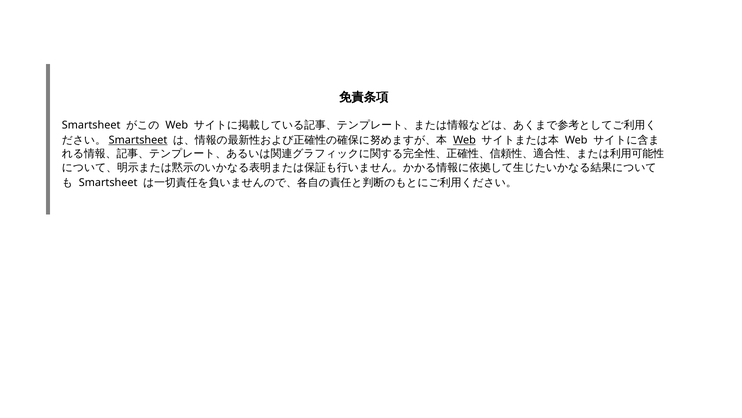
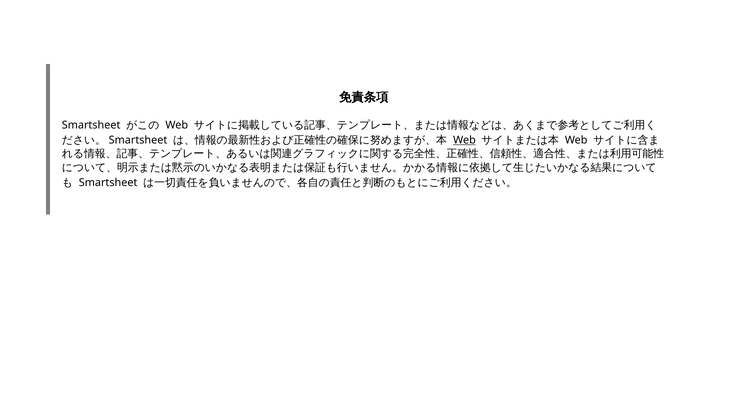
Smartsheet underline: present -> none (138, 140)
